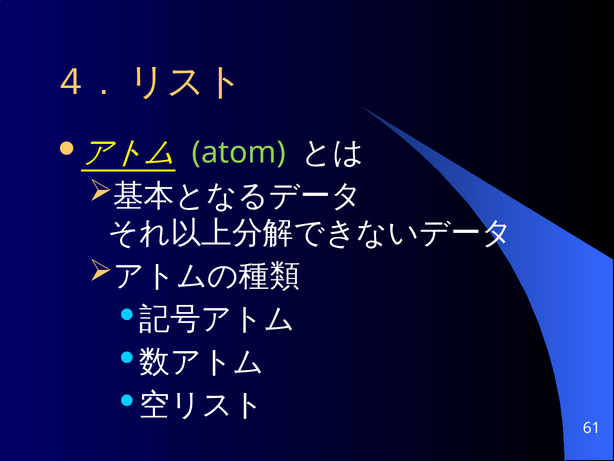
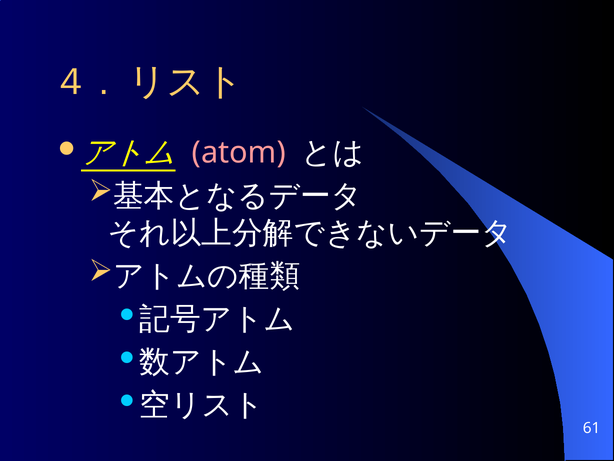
atom colour: light green -> pink (239, 153)
